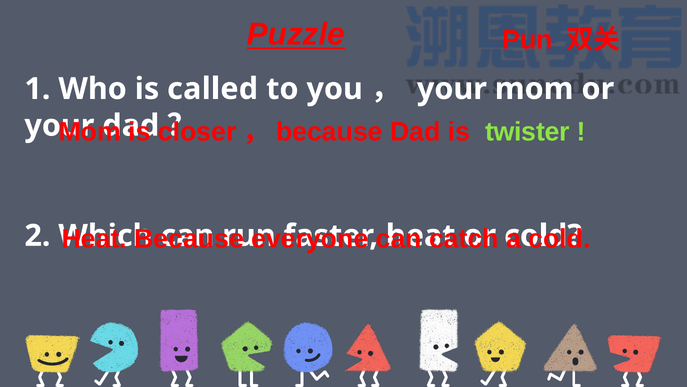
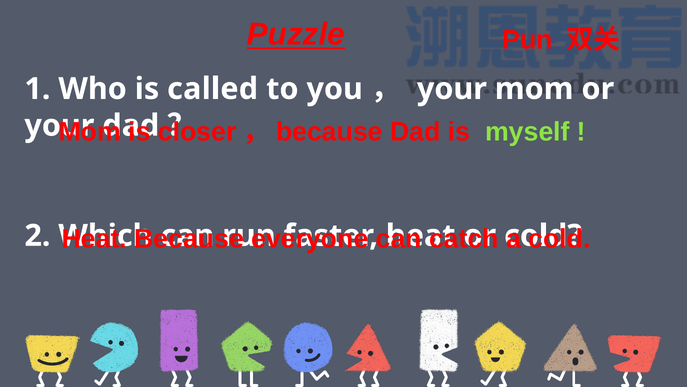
twister: twister -> myself (527, 132)
